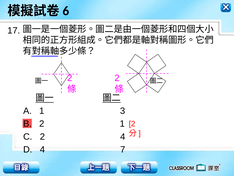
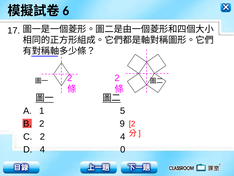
3: 3 -> 5 (123, 111)
2 1: 1 -> 9 (122, 123)
7: 7 -> 0 (123, 149)
